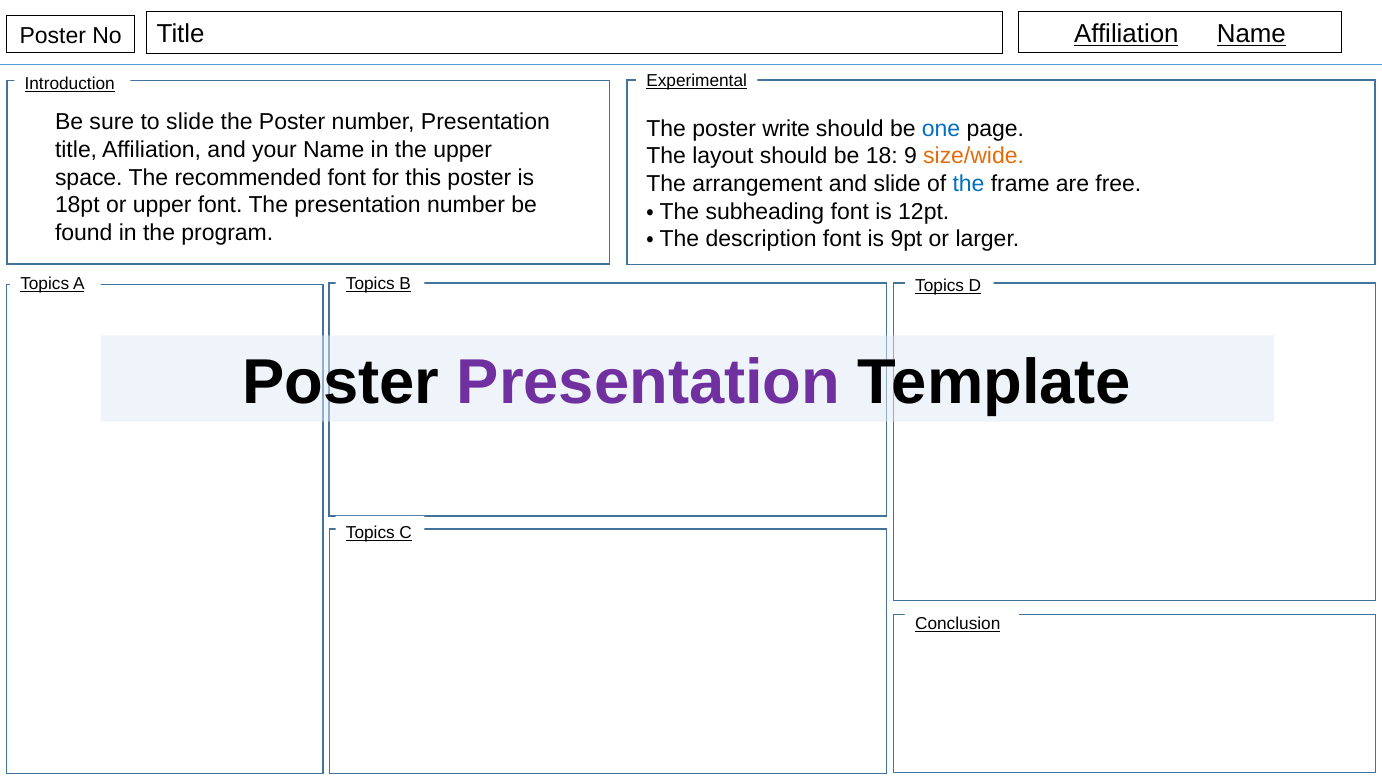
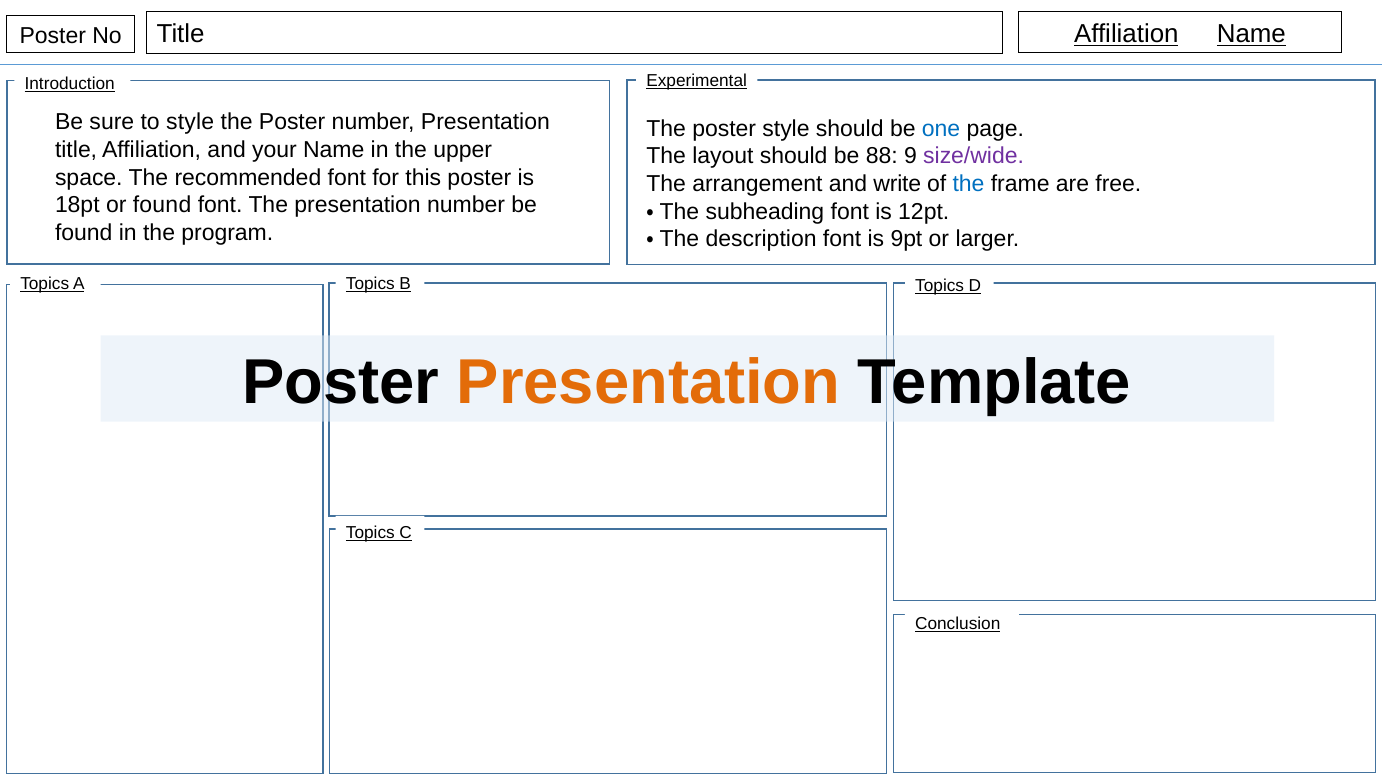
to slide: slide -> style (190, 122)
poster write: write -> style (786, 128)
18: 18 -> 88 (882, 156)
size/wide colour: orange -> purple (974, 156)
and slide: slide -> write (897, 184)
or upper: upper -> found (162, 205)
Presentation colour: purple -> orange (649, 383)
